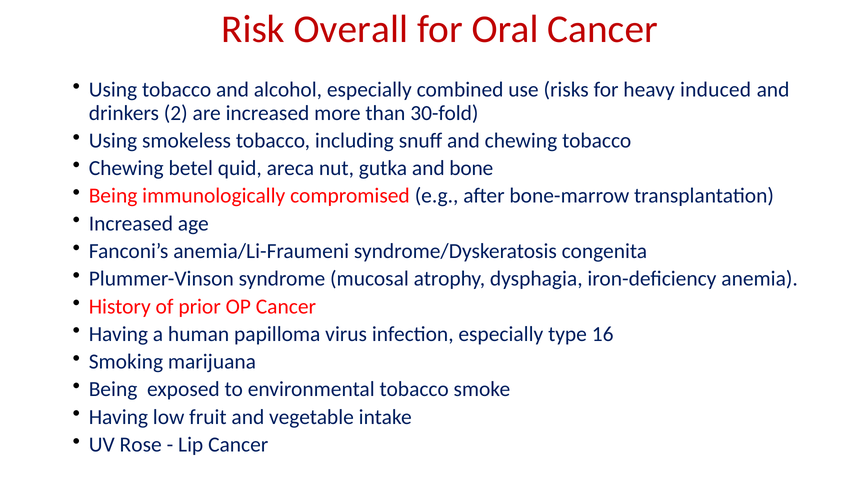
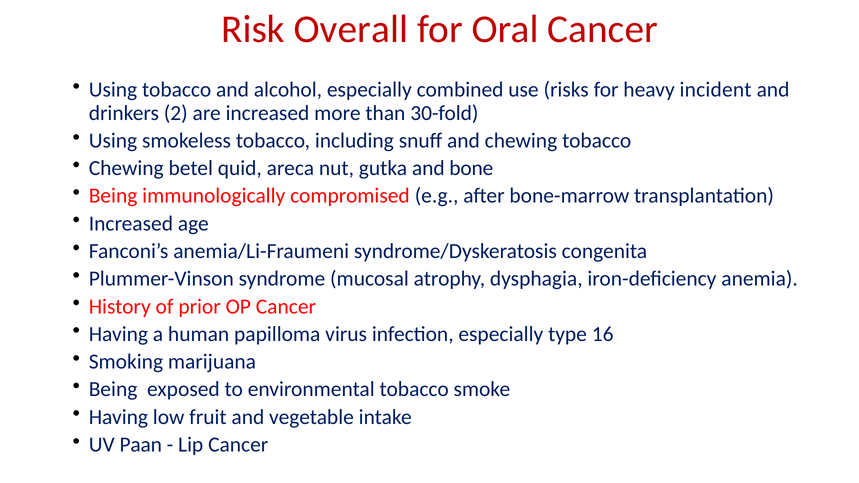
induced: induced -> incident (716, 90)
Rose: Rose -> Paan (141, 445)
